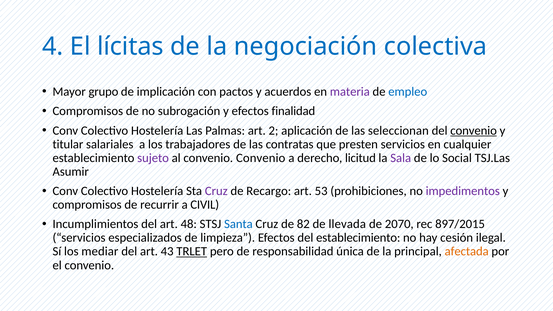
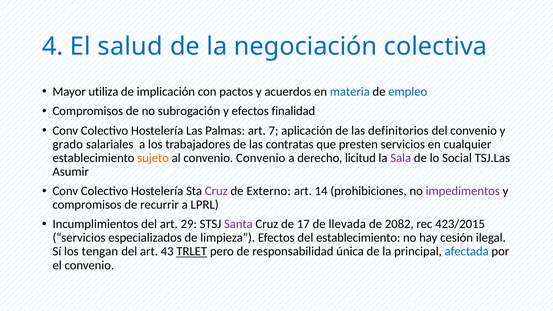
lícitas: lícitas -> salud (130, 46)
grupo: grupo -> utiliza (103, 92)
materia colour: purple -> blue (350, 92)
2: 2 -> 7 (273, 131)
seleccionan: seleccionan -> definitorios (398, 131)
convenio underline: present -> none (474, 131)
titular: titular -> grado (68, 144)
sujeto colour: purple -> orange (153, 158)
Recargo: Recargo -> Externo (269, 191)
53: 53 -> 14 (321, 191)
CIVIL: CIVIL -> LPRL (205, 205)
48: 48 -> 29 (189, 224)
Santa colour: blue -> purple (238, 224)
82: 82 -> 17 (303, 224)
2070: 2070 -> 2082 (399, 224)
897/2015: 897/2015 -> 423/2015 (460, 224)
mediar: mediar -> tengan (100, 252)
afectada colour: orange -> blue (467, 252)
